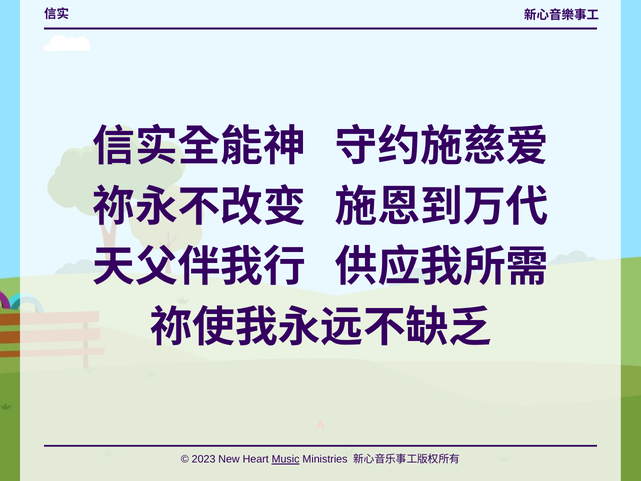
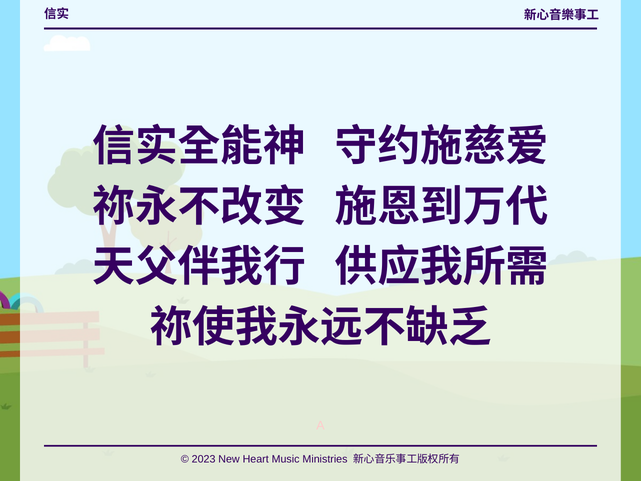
Music underline: present -> none (286, 459)
